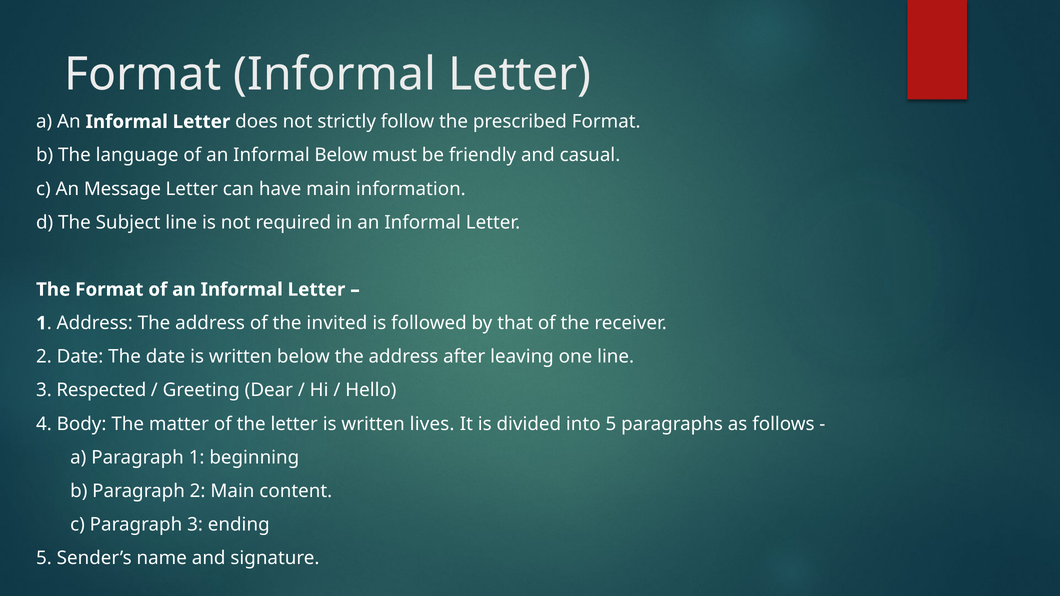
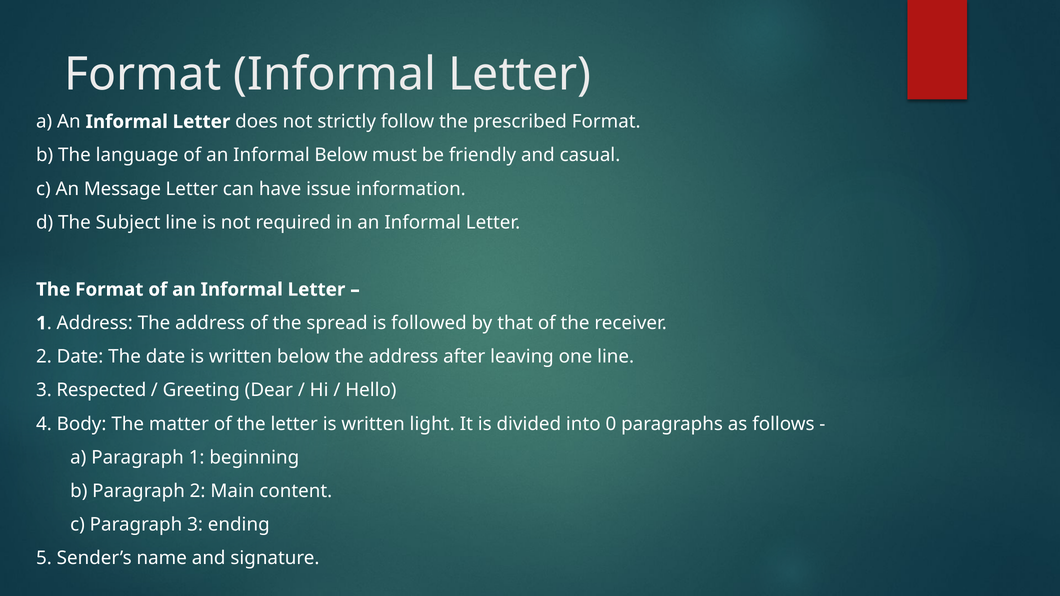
have main: main -> issue (329, 189)
invited: invited -> spread (337, 323)
lives: lives -> light (432, 424)
into 5: 5 -> 0 (611, 424)
